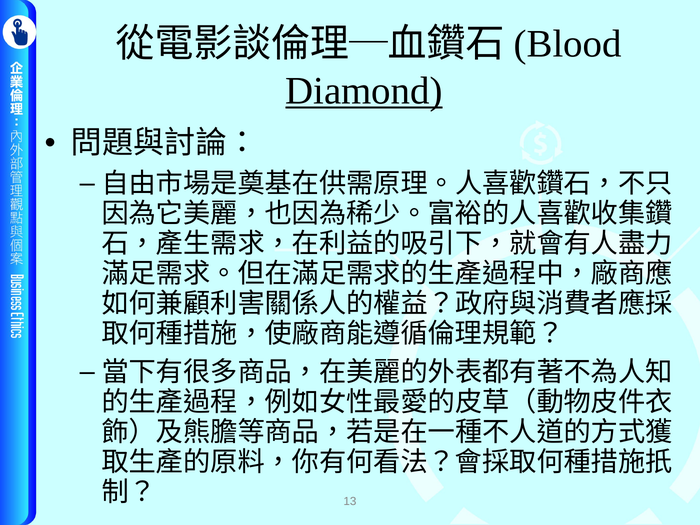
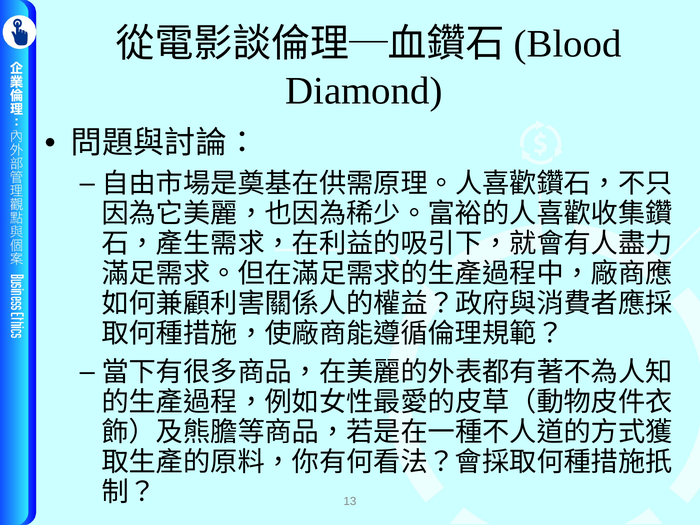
Diamond underline: present -> none (364, 91)
